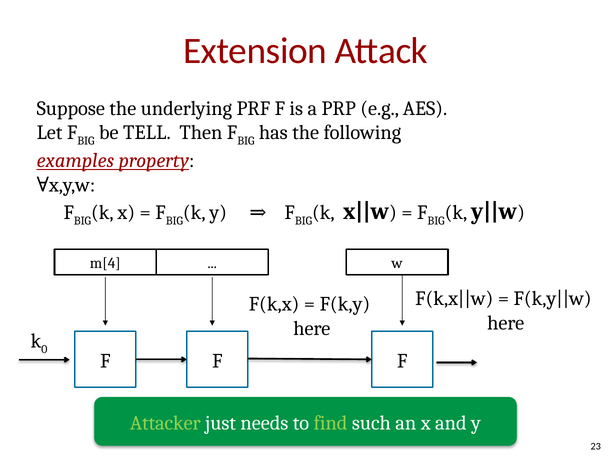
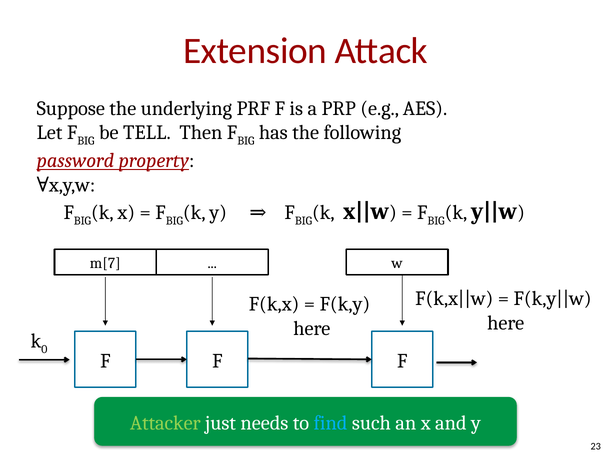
examples: examples -> password (75, 161)
m[4: m[4 -> m[7 (105, 263)
find colour: light green -> light blue (330, 423)
